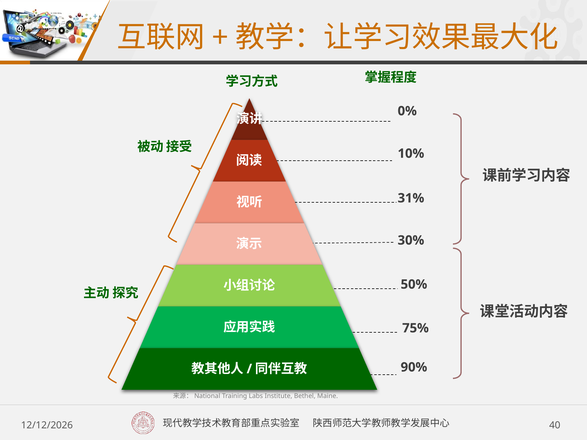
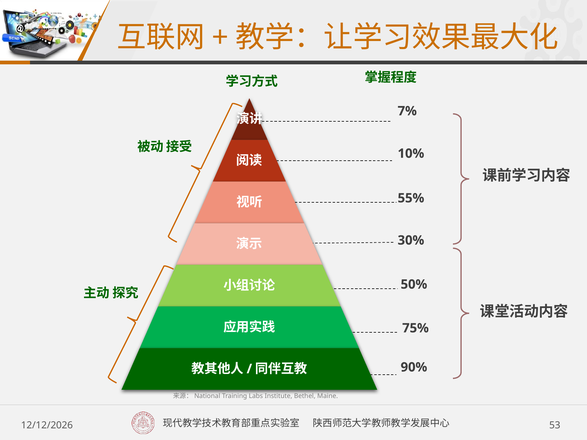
0%: 0% -> 7% (407, 111)
31%: 31% -> 55% (411, 198)
40: 40 -> 53 (555, 426)
